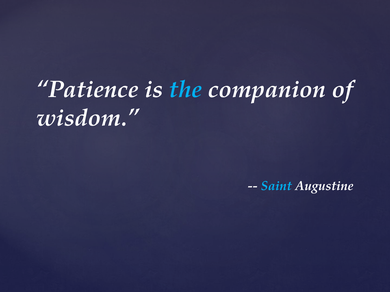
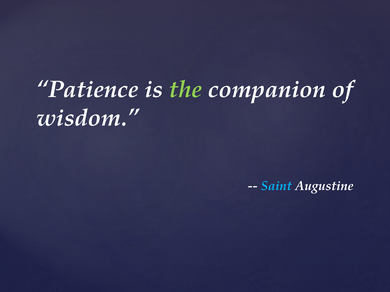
the colour: light blue -> light green (186, 89)
